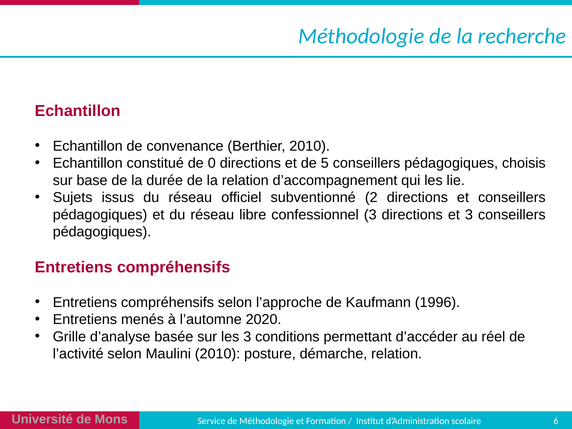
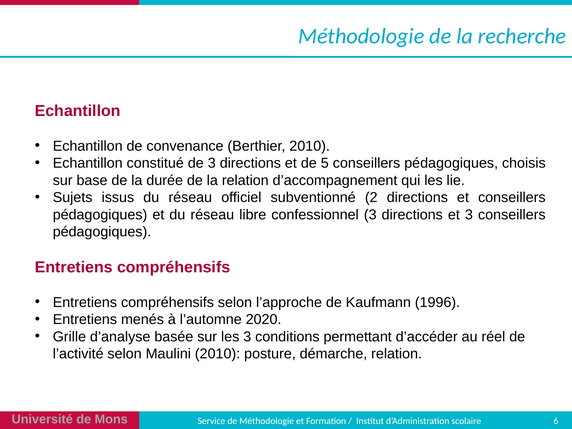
de 0: 0 -> 3 (212, 163)
